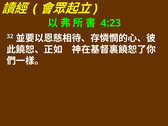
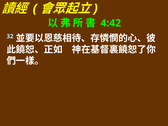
4:23: 4:23 -> 4:42 (111, 23)
